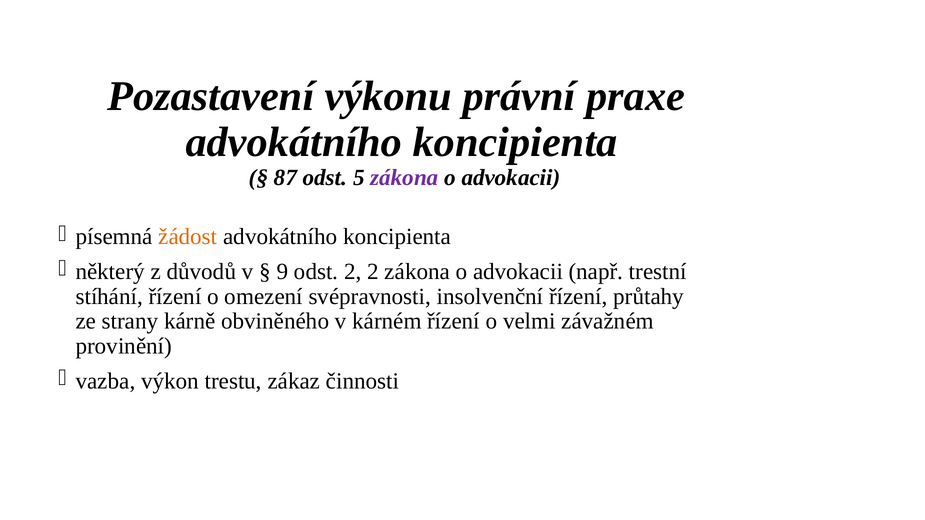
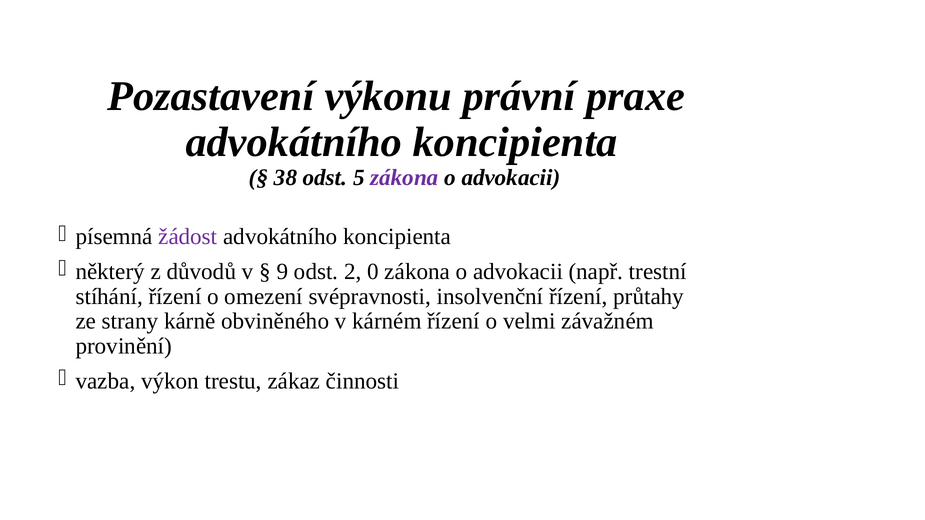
87: 87 -> 38 (286, 178)
žádost colour: orange -> purple (188, 237)
2 2: 2 -> 0 (373, 272)
